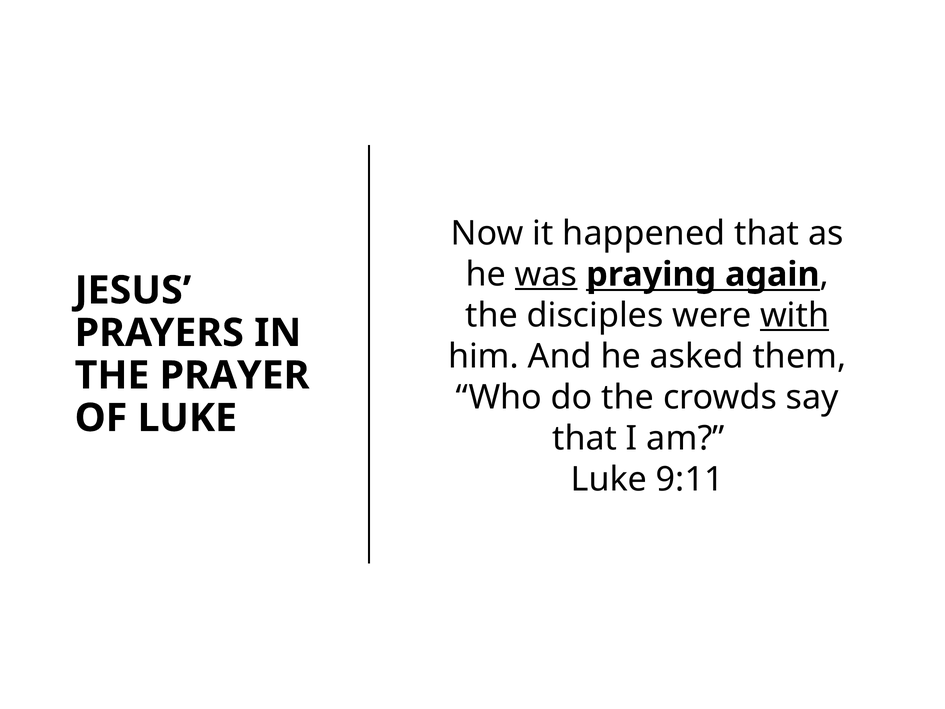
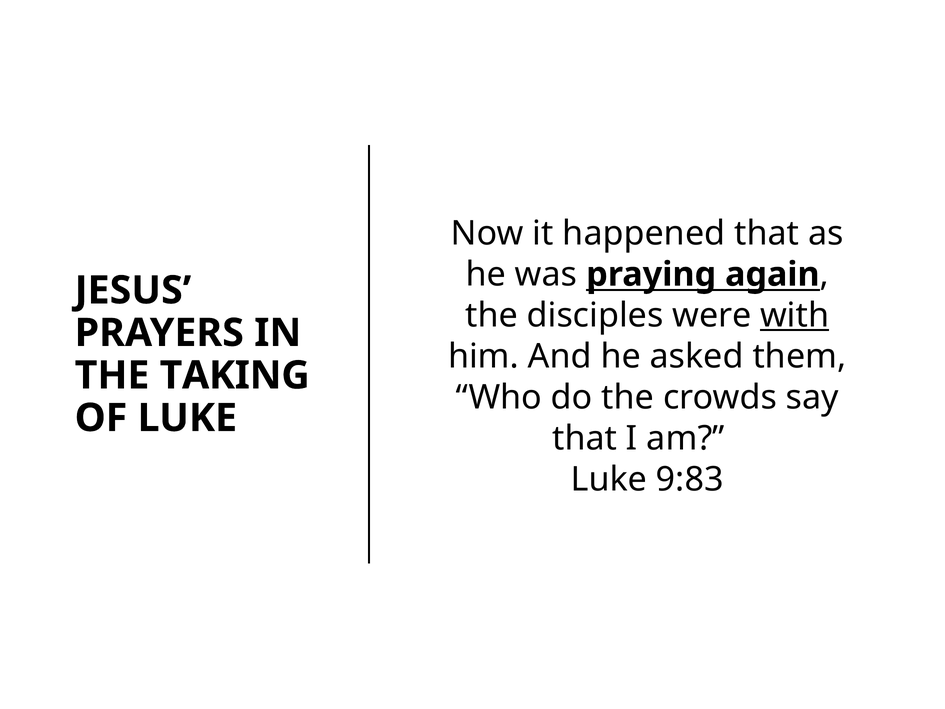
was underline: present -> none (546, 274)
PRAYER: PRAYER -> TAKING (235, 375)
9:11: 9:11 -> 9:83 (690, 480)
